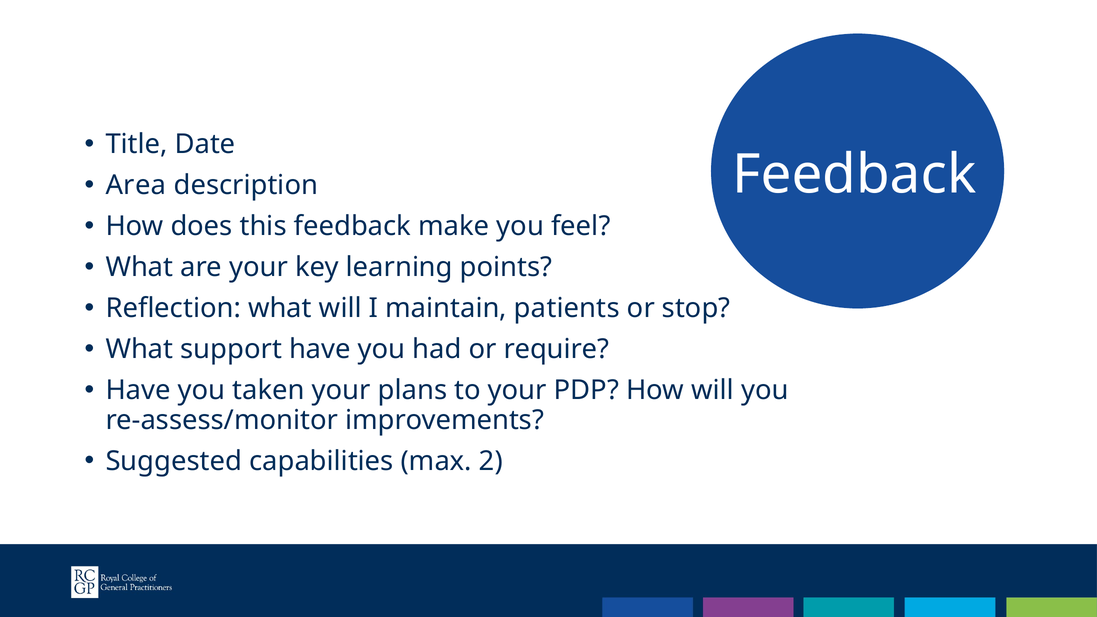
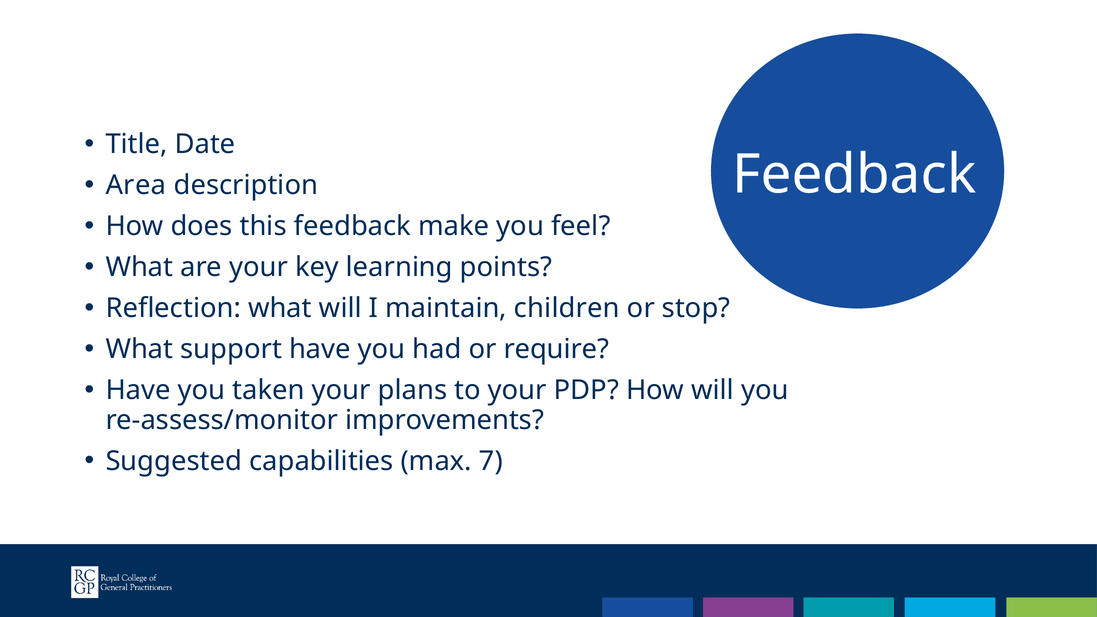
patients: patients -> children (567, 308)
2: 2 -> 7 (491, 461)
